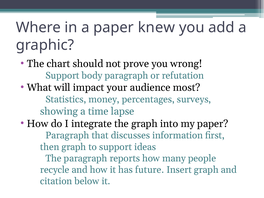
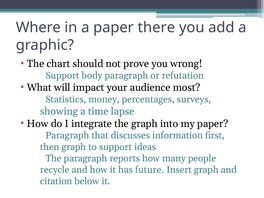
knew: knew -> there (156, 27)
